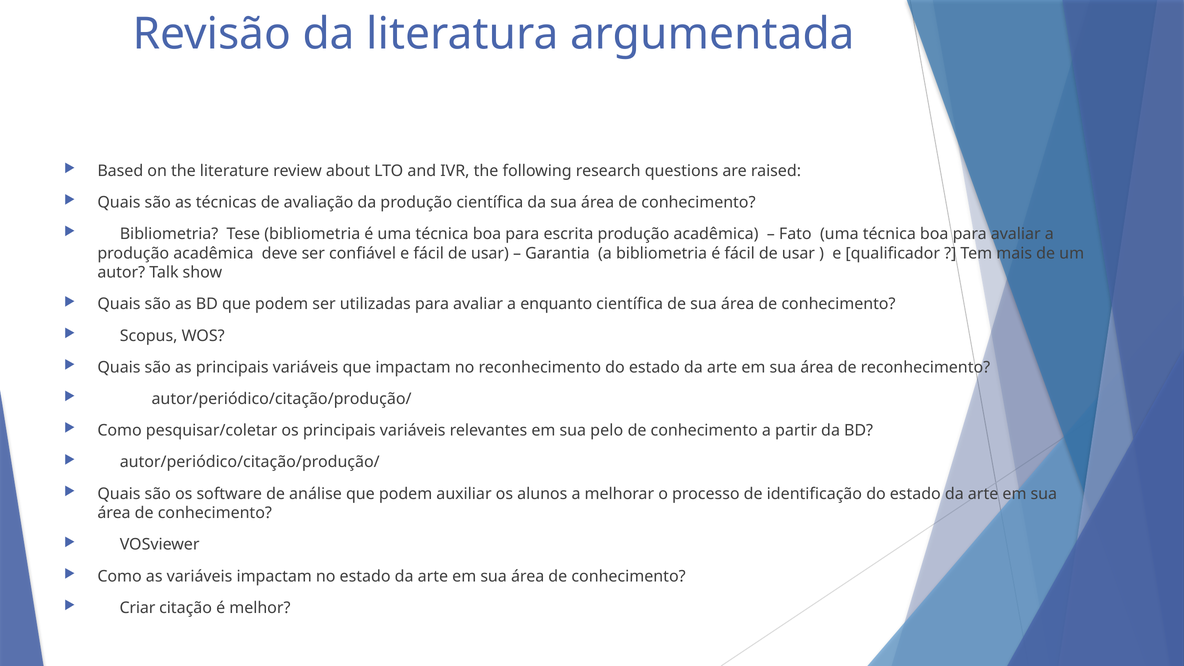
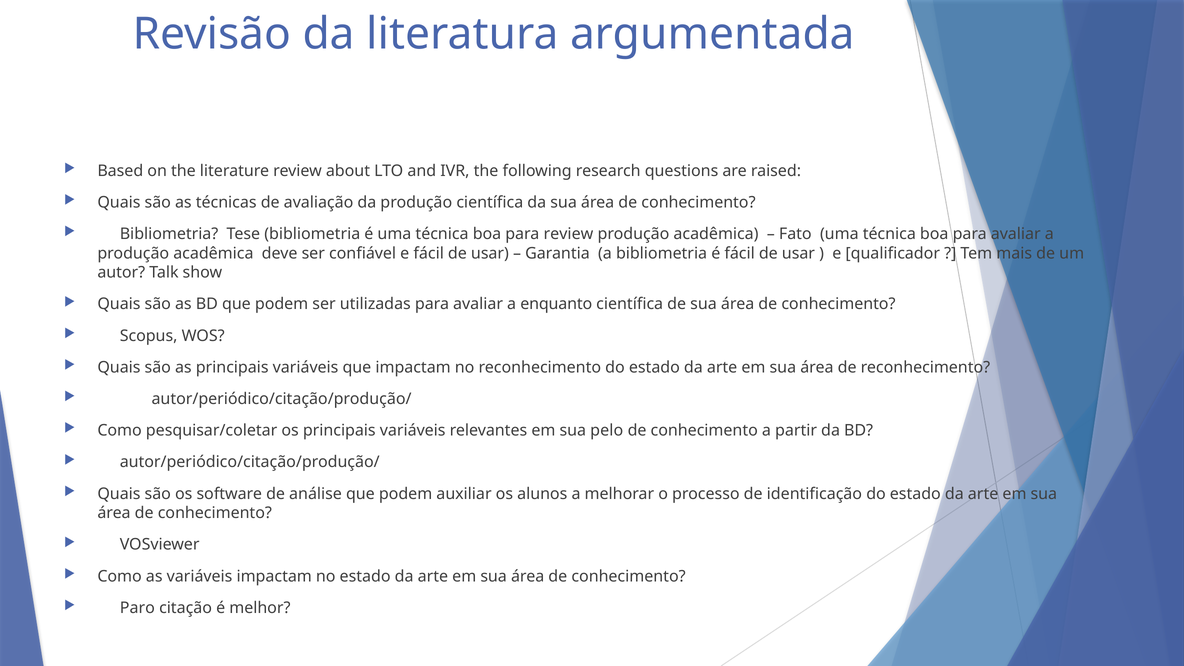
para escrita: escrita -> review (568, 234)
Criar: Criar -> Paro (137, 608)
